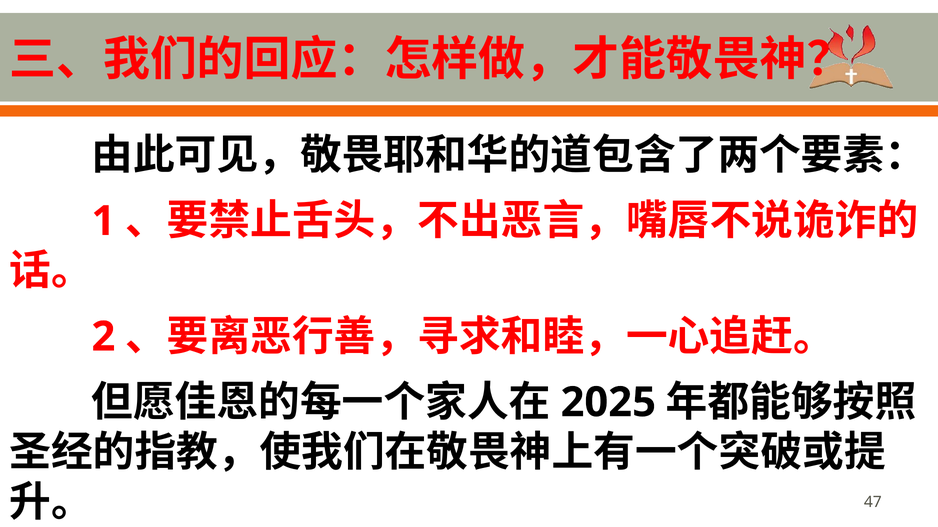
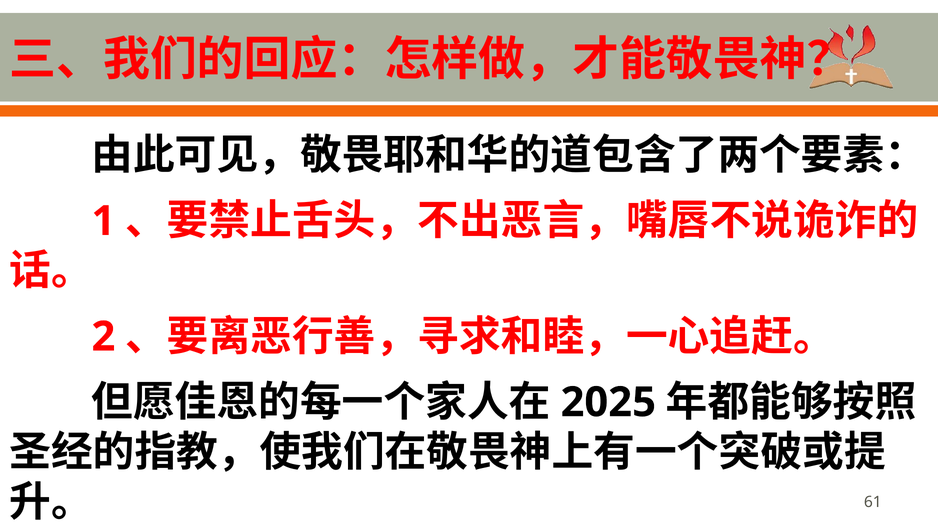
47: 47 -> 61 (873, 503)
